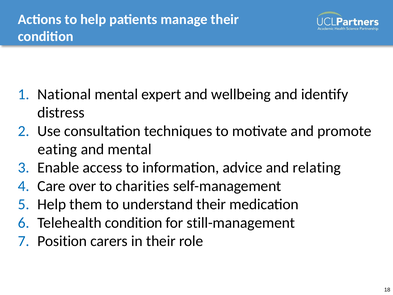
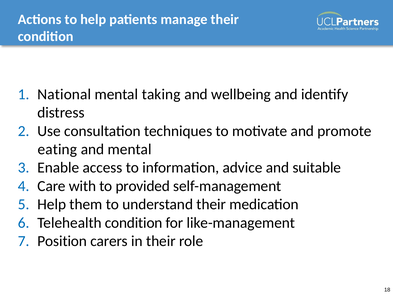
expert: expert -> taking (161, 94)
relating: relating -> suitable (317, 168)
over: over -> with (82, 186)
charities: charities -> provided (143, 186)
still-management: still-management -> like-management (241, 223)
